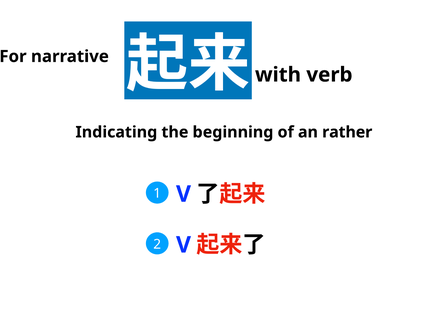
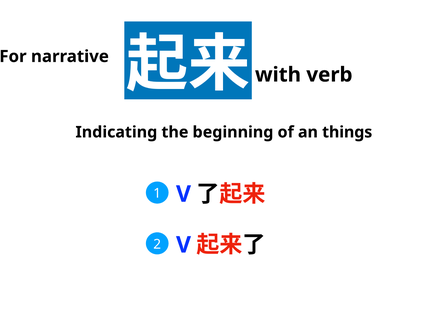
rather: rather -> things (347, 132)
